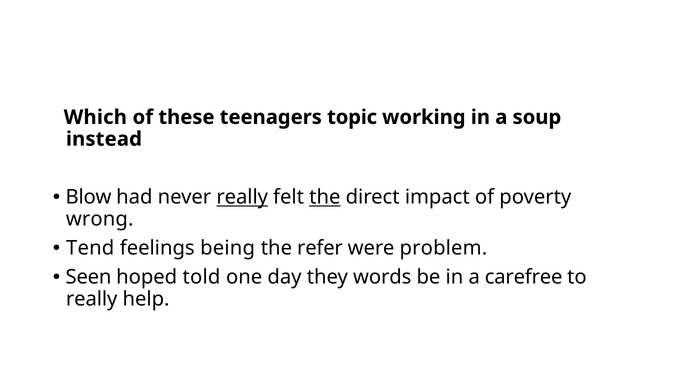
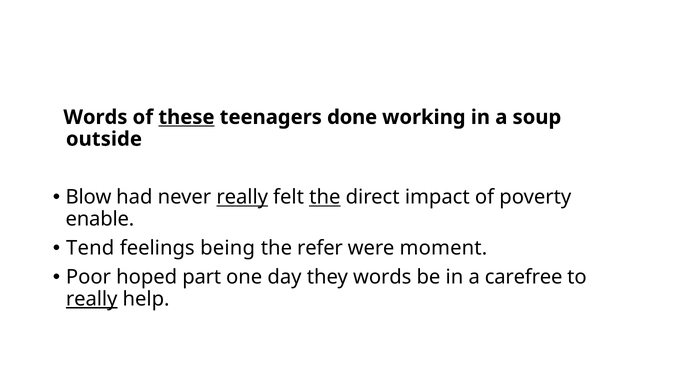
Which: Which -> Words (95, 117)
these underline: none -> present (186, 117)
topic: topic -> done (352, 117)
instead: instead -> outside (104, 139)
wrong: wrong -> enable (100, 219)
problem: problem -> moment (443, 248)
Seen: Seen -> Poor (88, 277)
told: told -> part (202, 277)
really underline: none -> present (92, 299)
